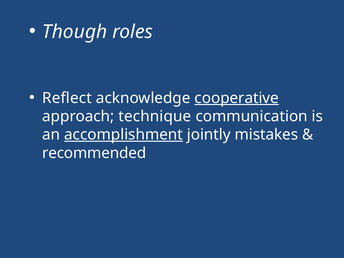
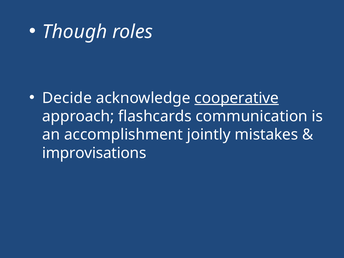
Reflect: Reflect -> Decide (67, 98)
technique: technique -> flashcards (155, 116)
accomplishment underline: present -> none (124, 135)
recommended: recommended -> improvisations (94, 153)
